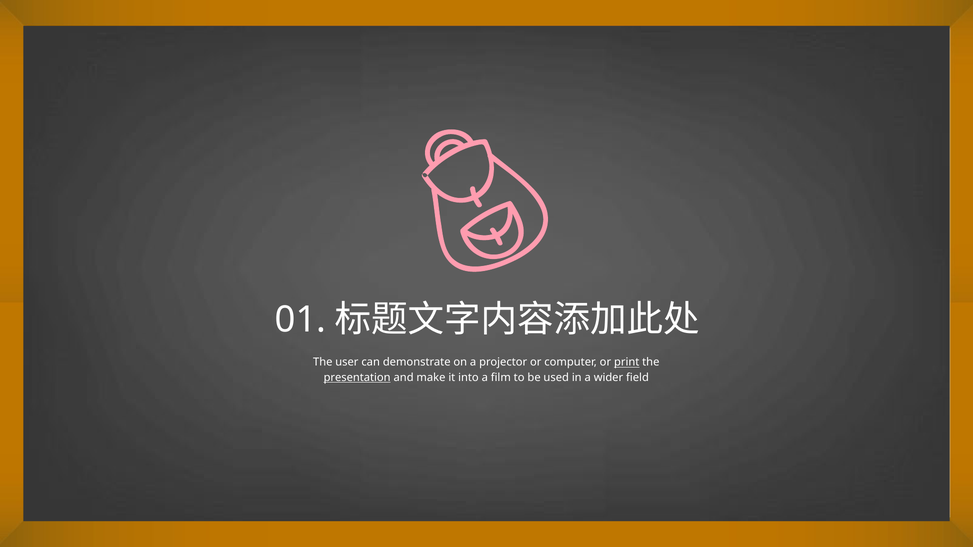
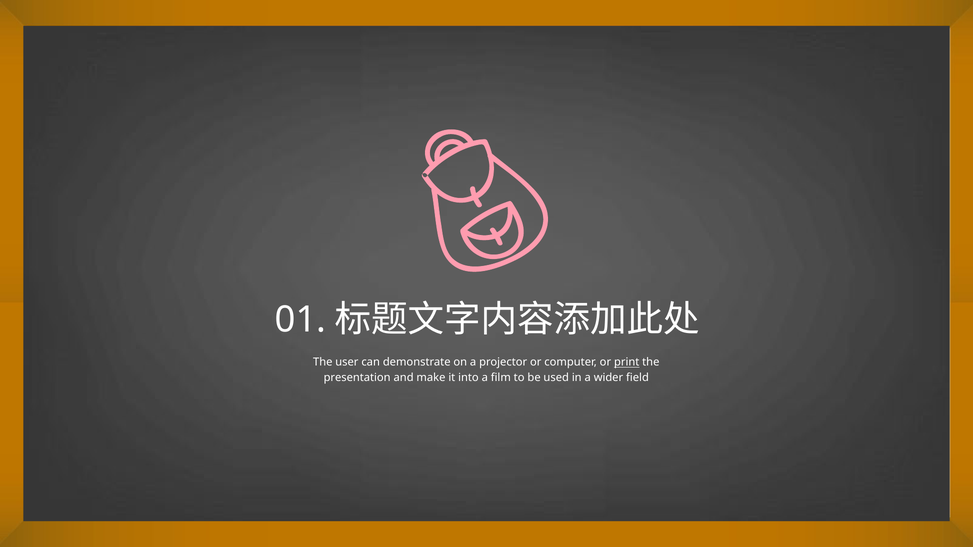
presentation underline: present -> none (357, 378)
